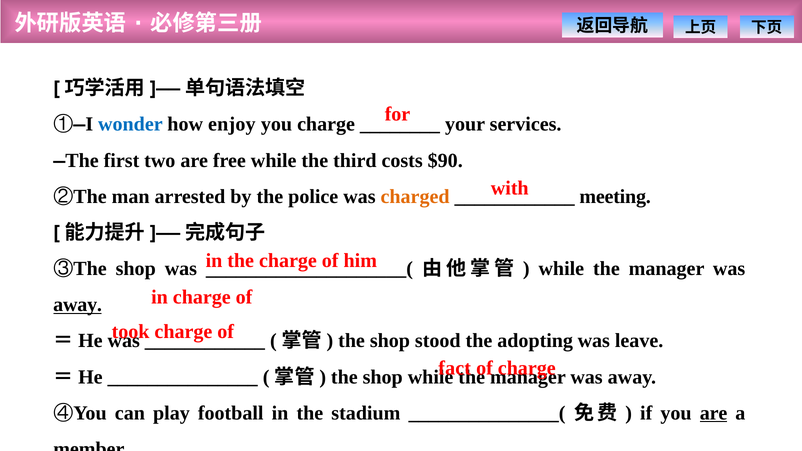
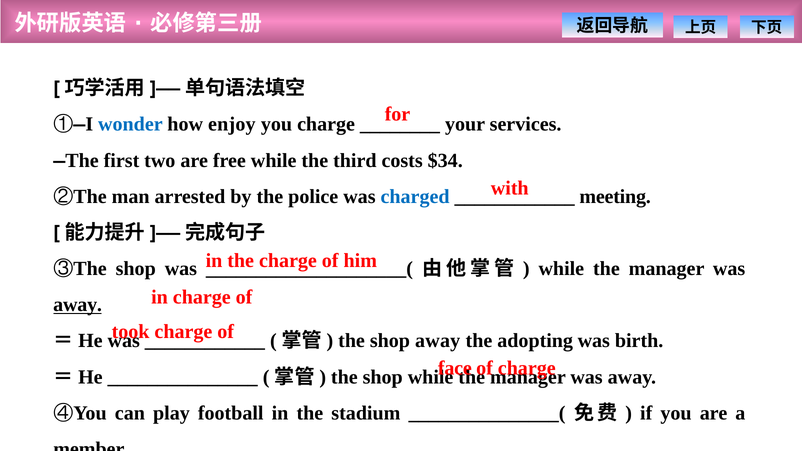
$90: $90 -> $34 (445, 160)
charged colour: orange -> blue (415, 197)
shop stood: stood -> away (438, 341)
leave: leave -> birth (639, 341)
fact: fact -> face (455, 368)
are underline: present -> none (714, 413)
